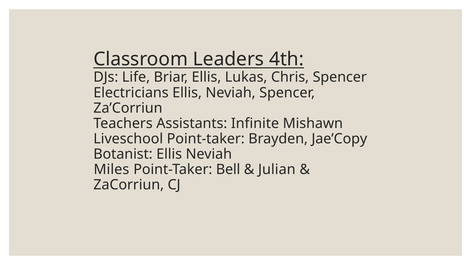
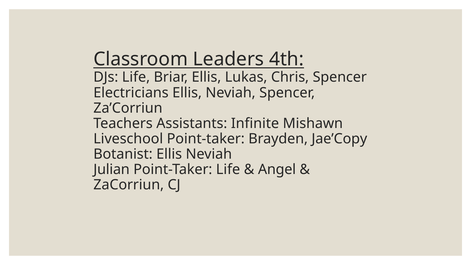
Miles: Miles -> Julian (112, 169)
Point-Taker Bell: Bell -> Life (228, 169)
Julian: Julian -> Angel (277, 169)
